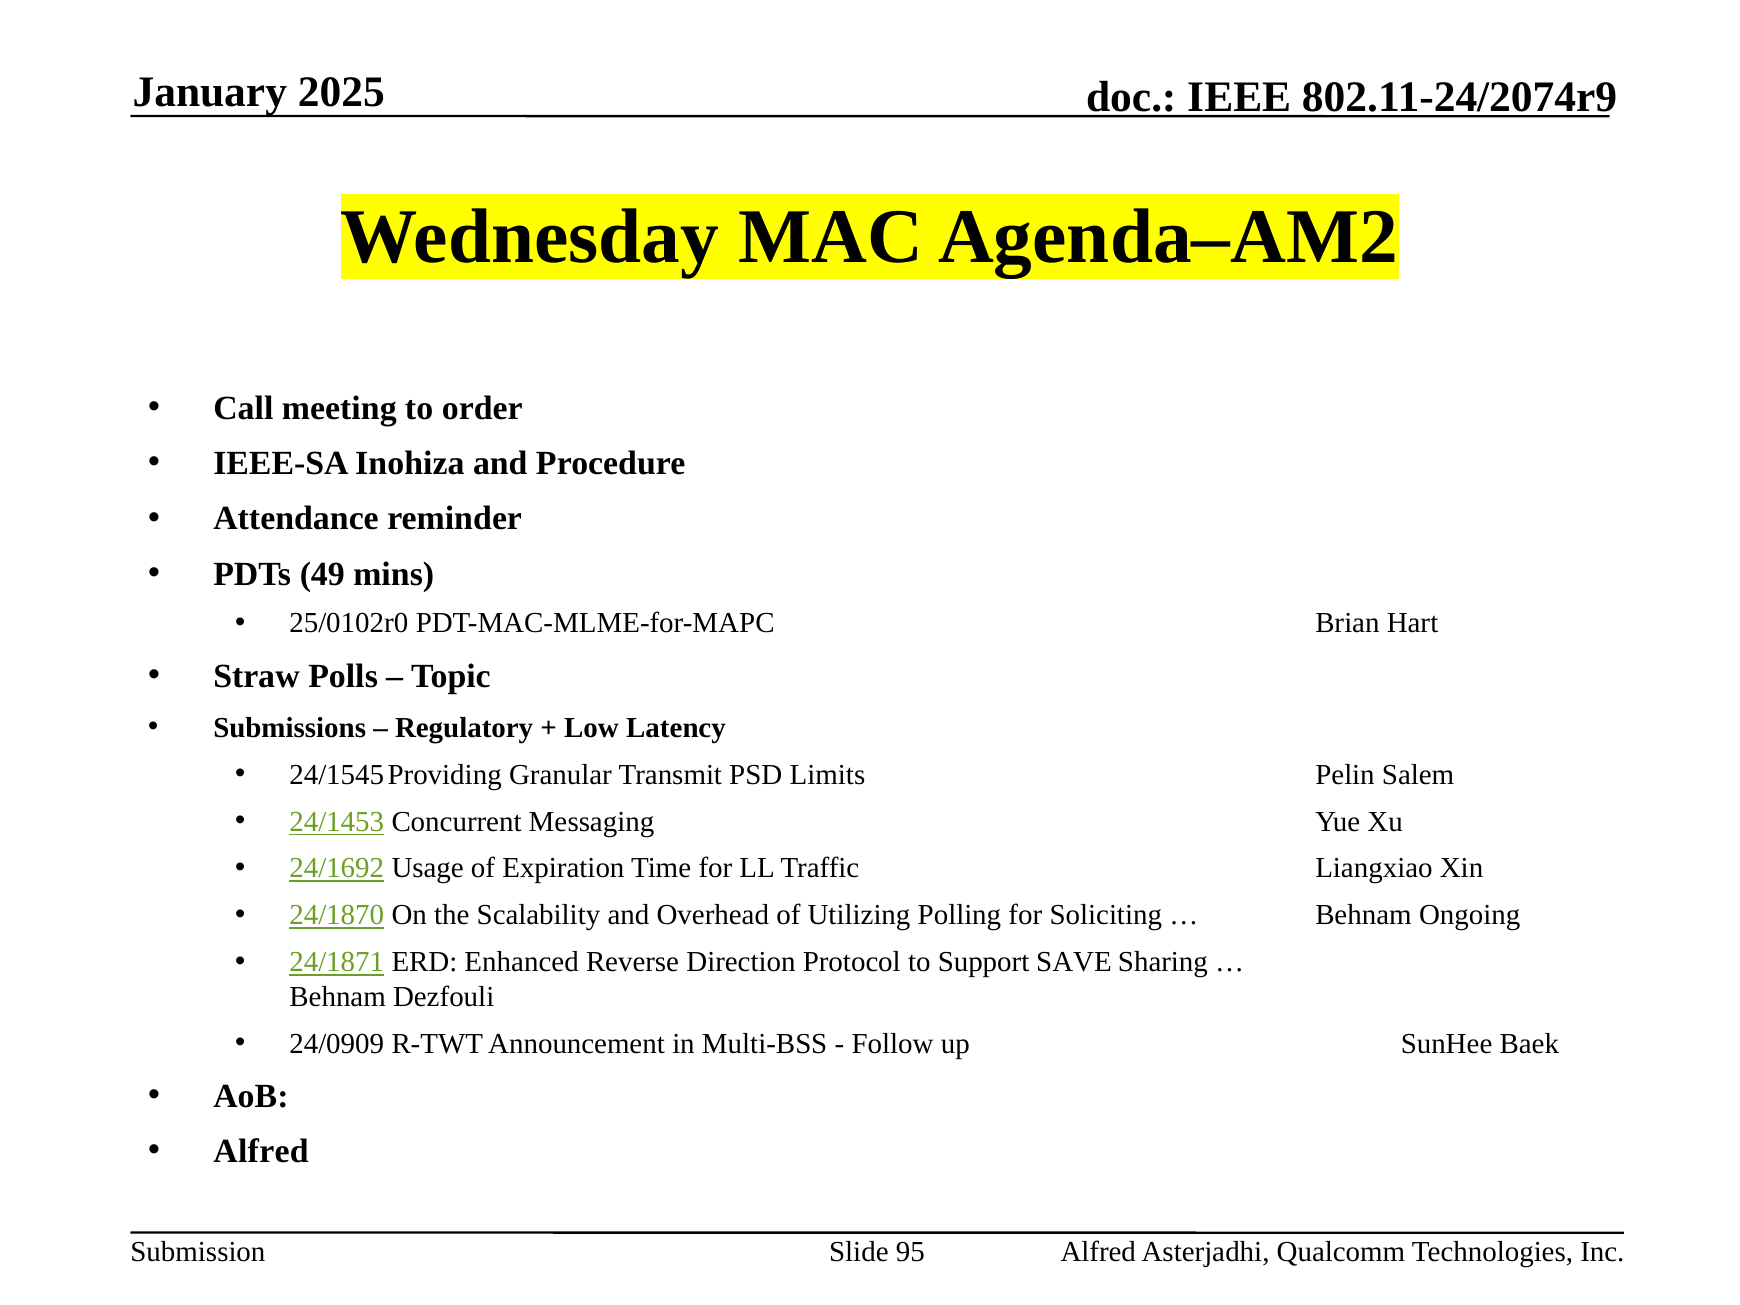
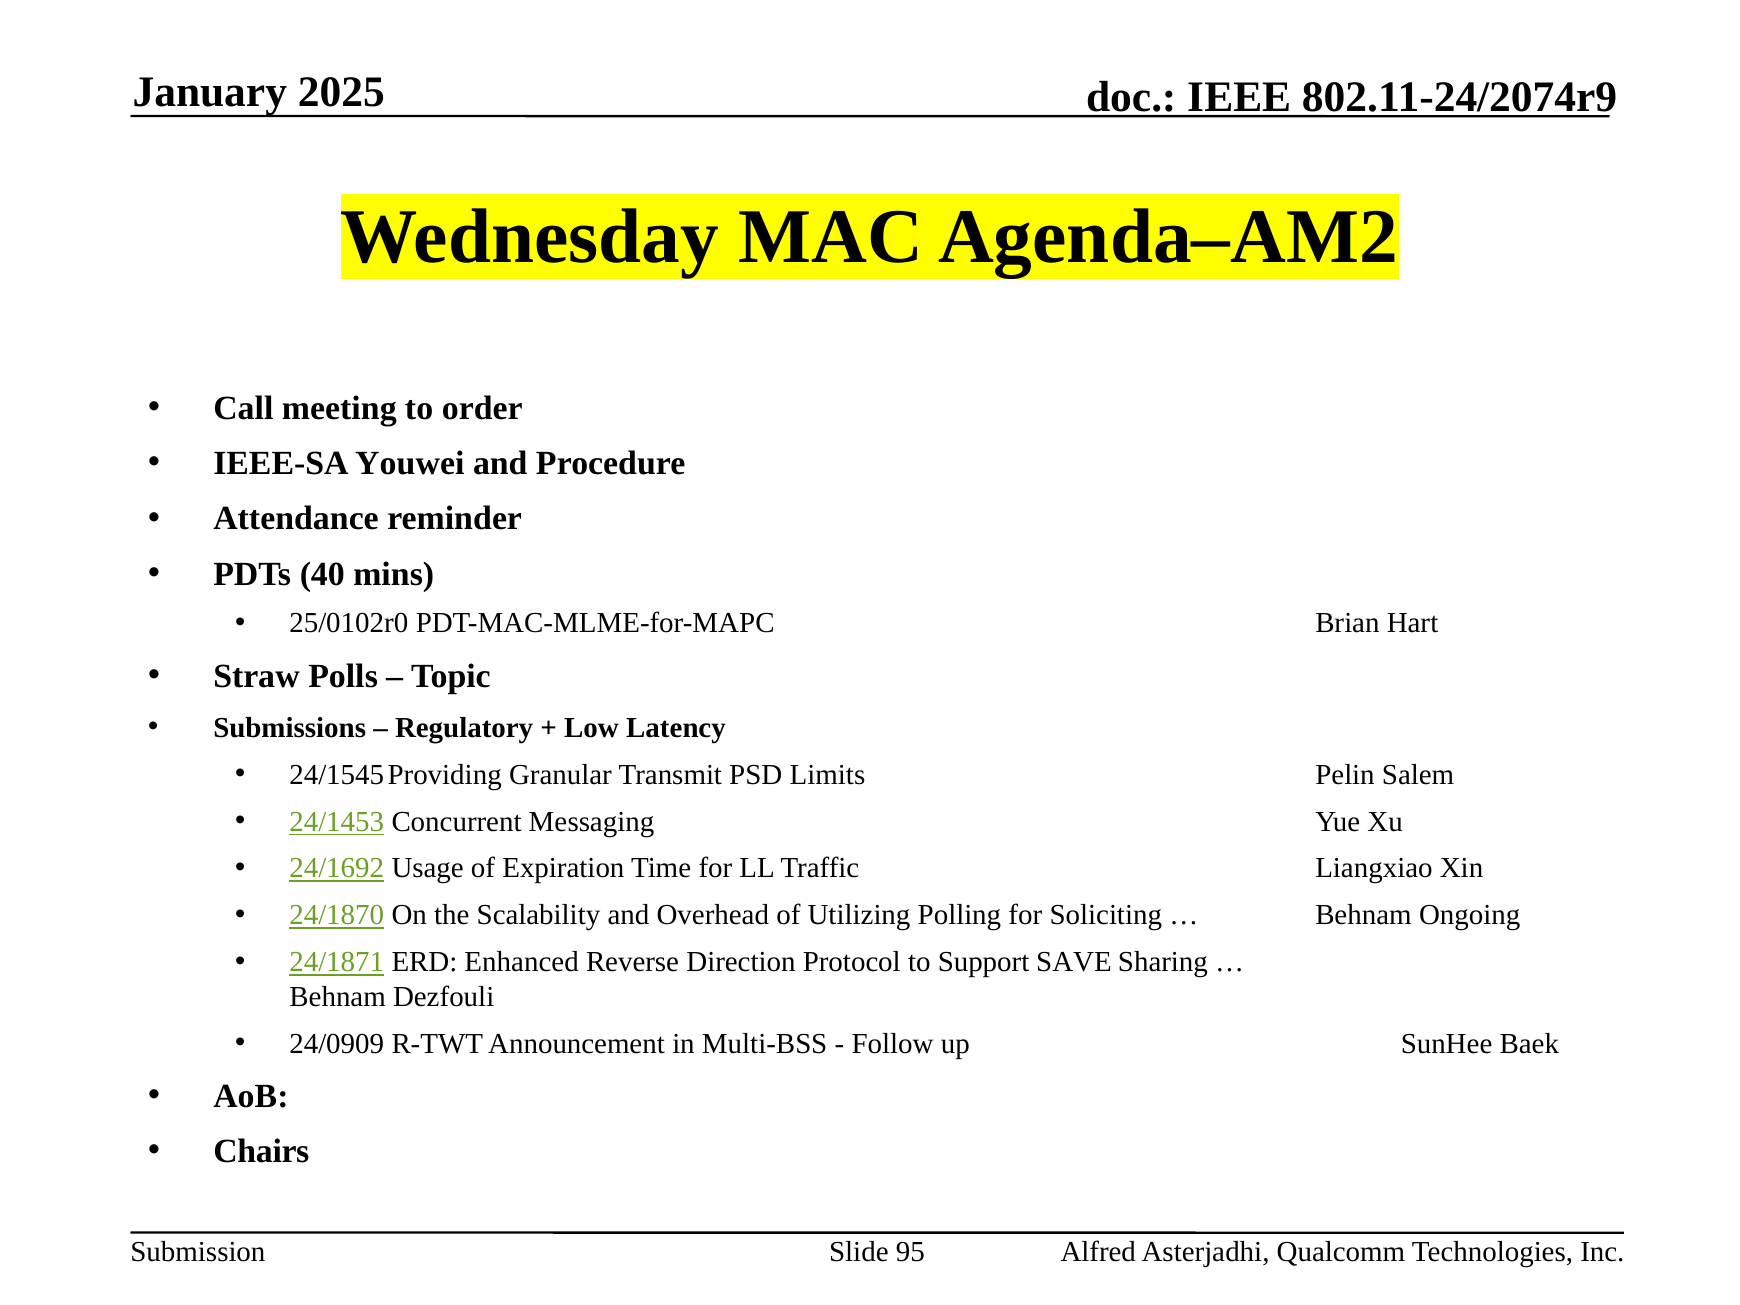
Inohiza: Inohiza -> Youwei (410, 464)
49: 49 -> 40 (322, 574)
Alfred: Alfred -> Chairs (261, 1151)
